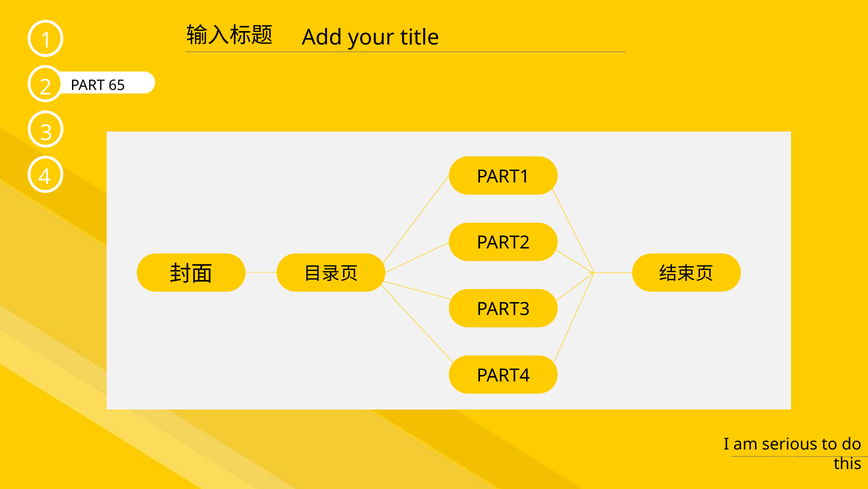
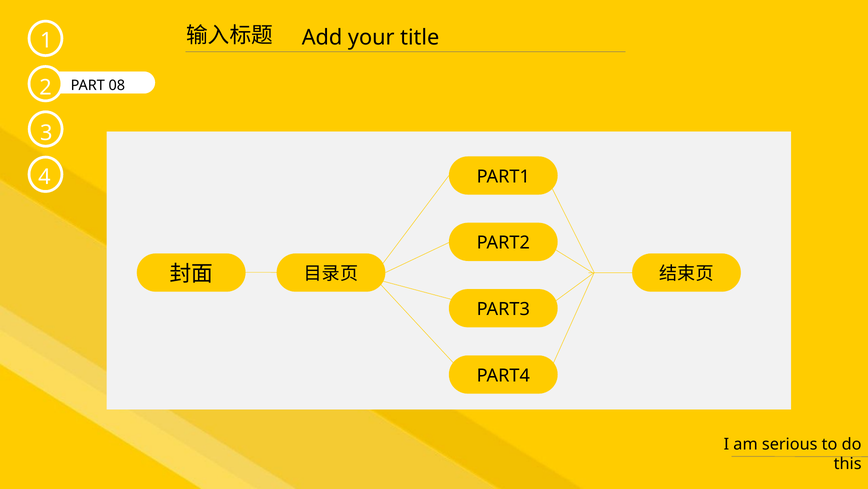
65: 65 -> 08 (117, 85)
